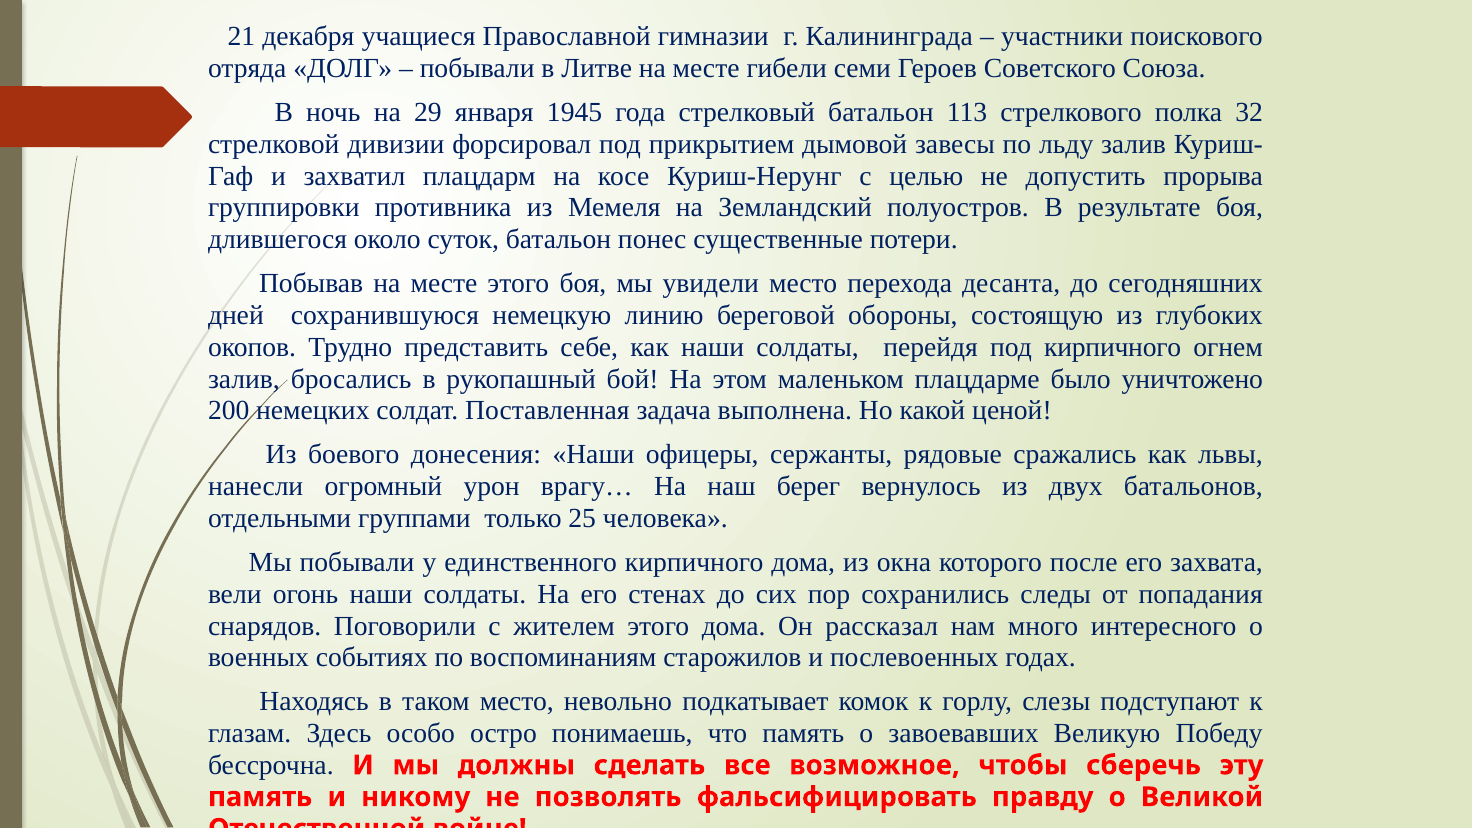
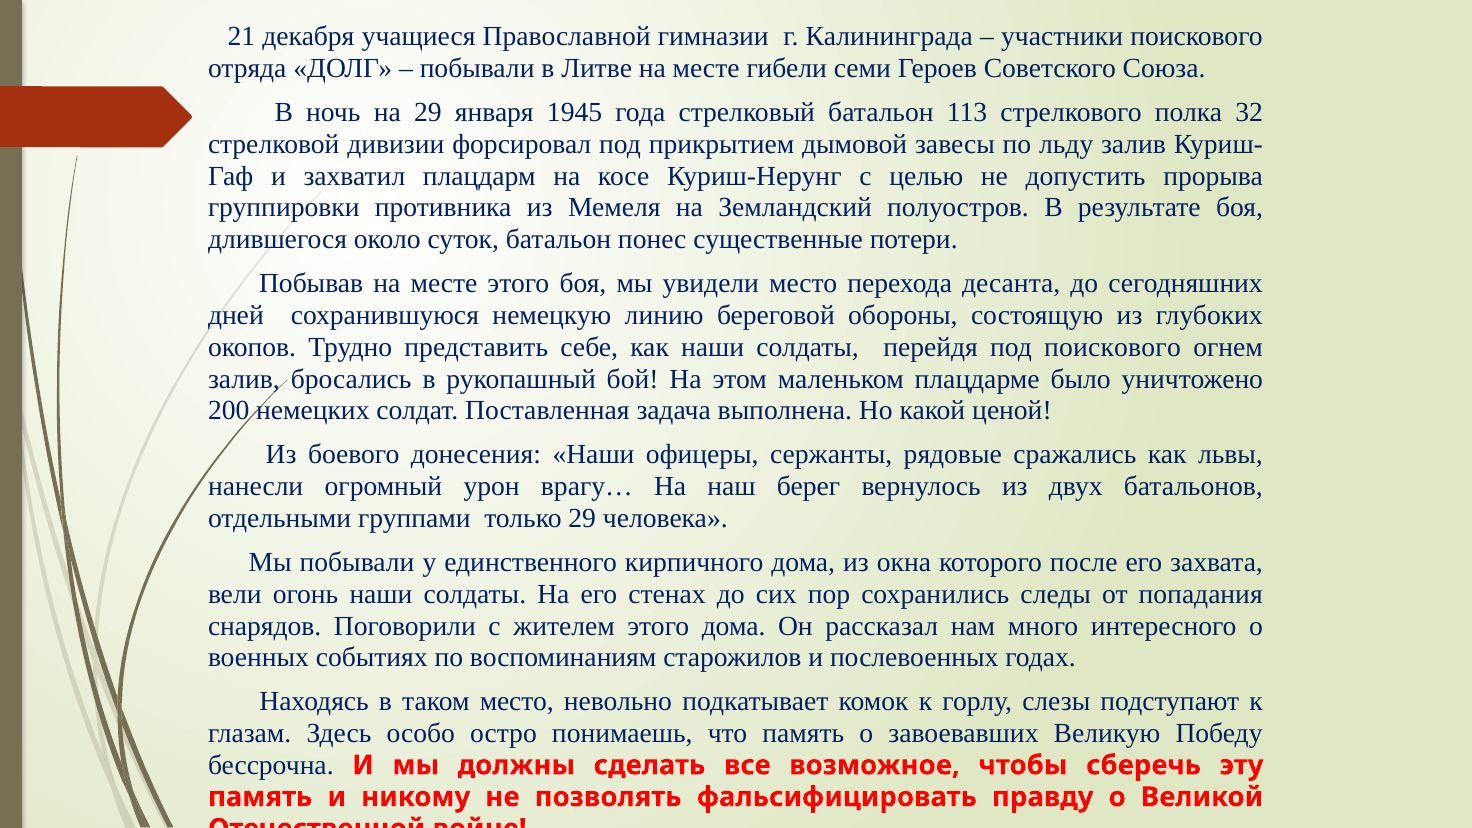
под кирпичного: кирпичного -> поискового (1112, 347)
только 25: 25 -> 29 (582, 518)
